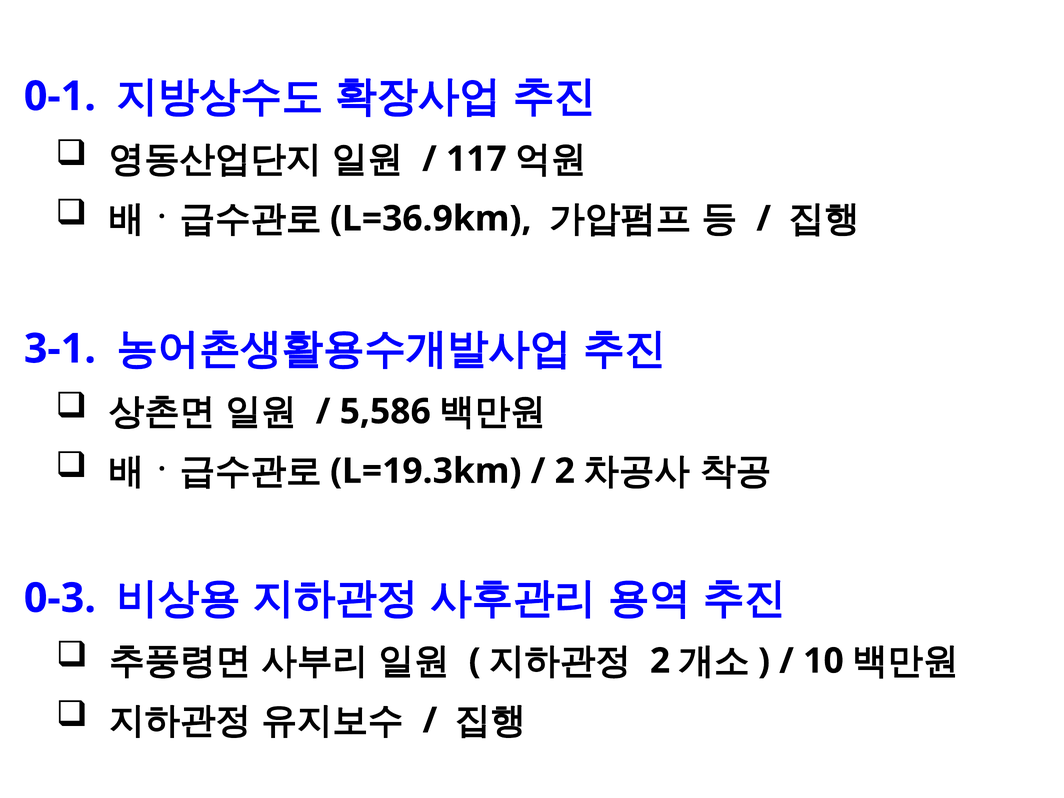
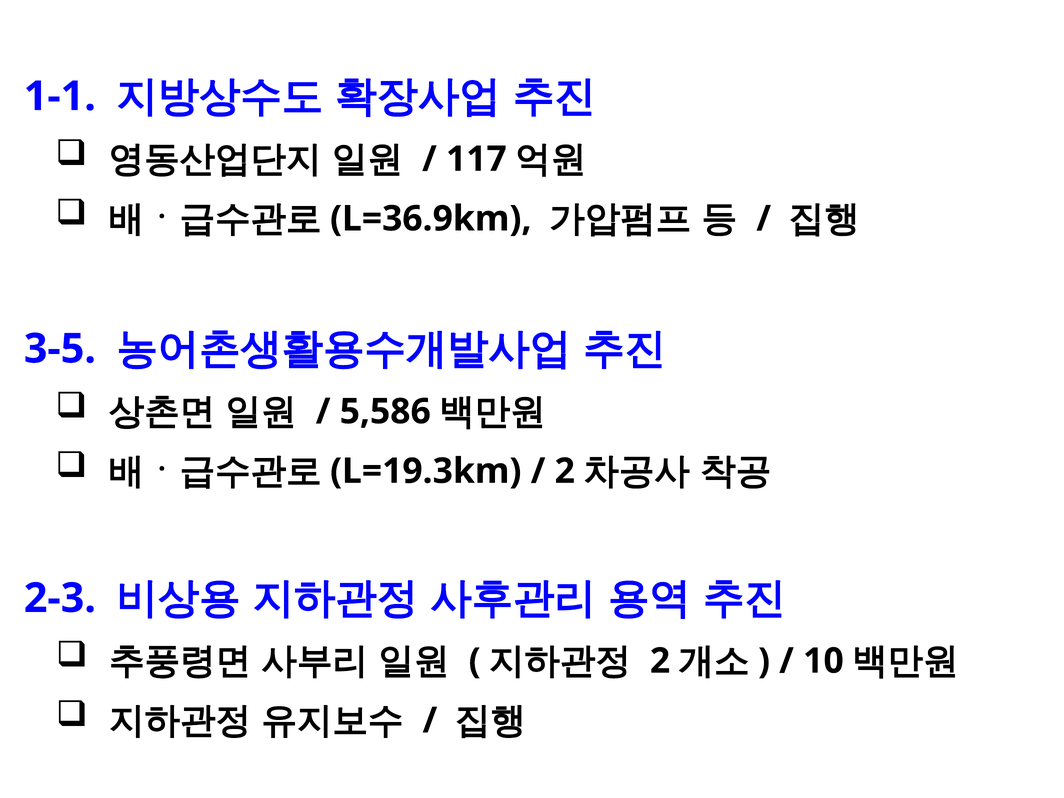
0-1: 0-1 -> 1-1 (60, 96)
3-1: 3-1 -> 3-5 (60, 349)
0-3: 0-3 -> 2-3 (60, 598)
